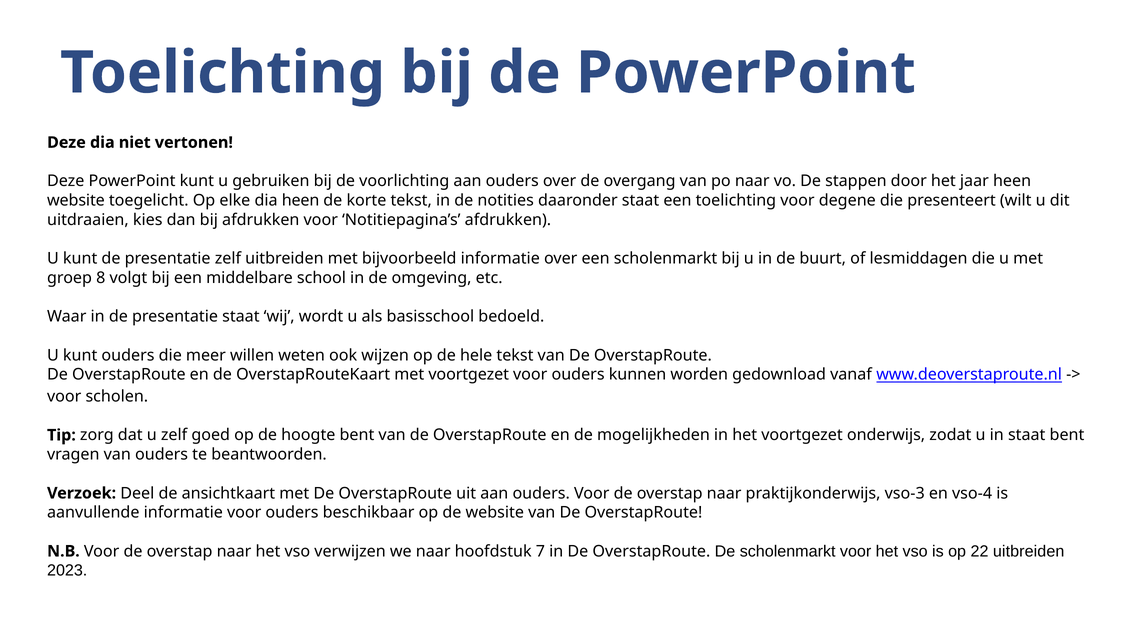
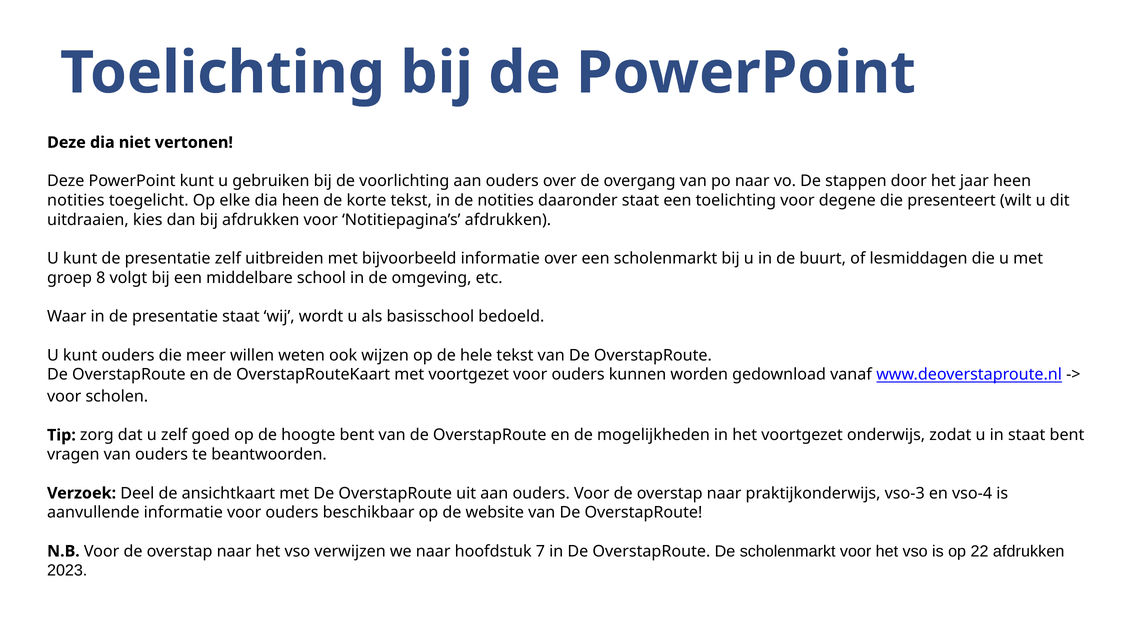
website: website -> notities (76, 201)
22 uitbreiden: uitbreiden -> afdrukken (1029, 551)
